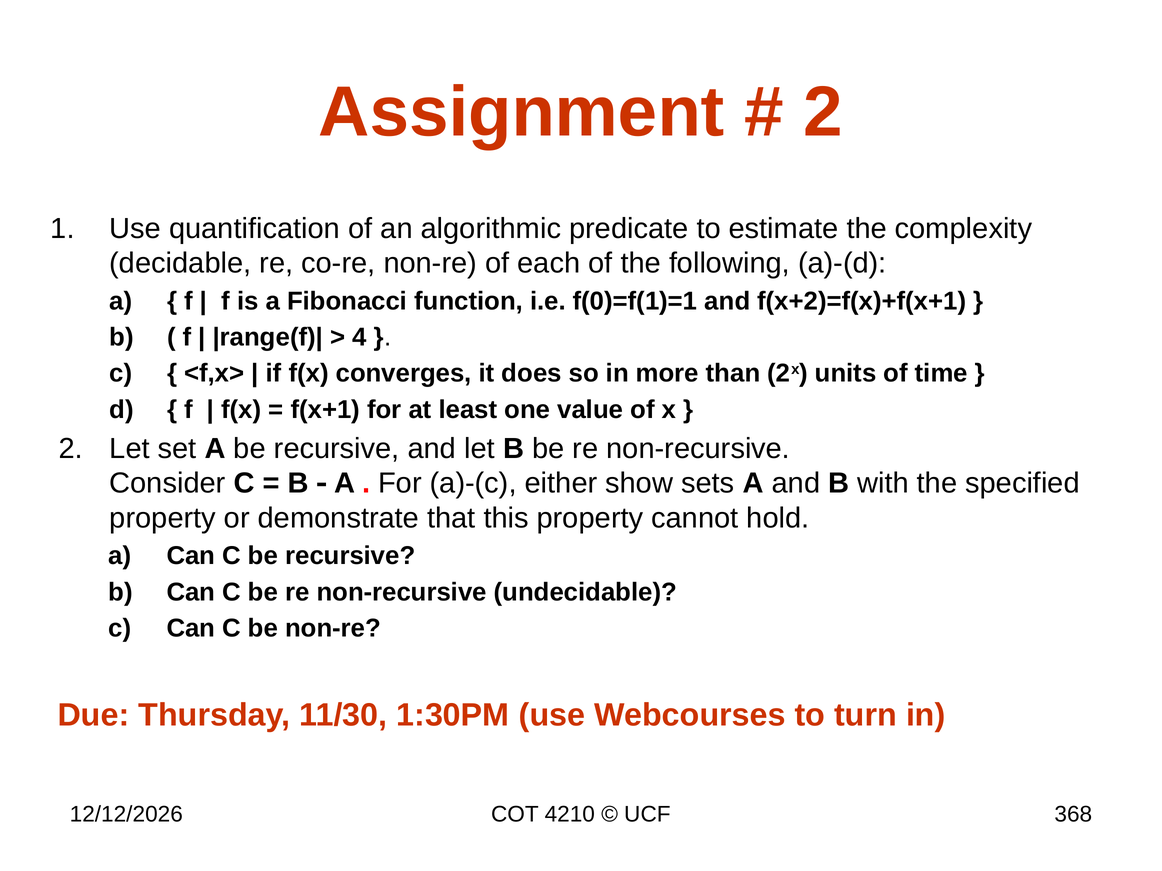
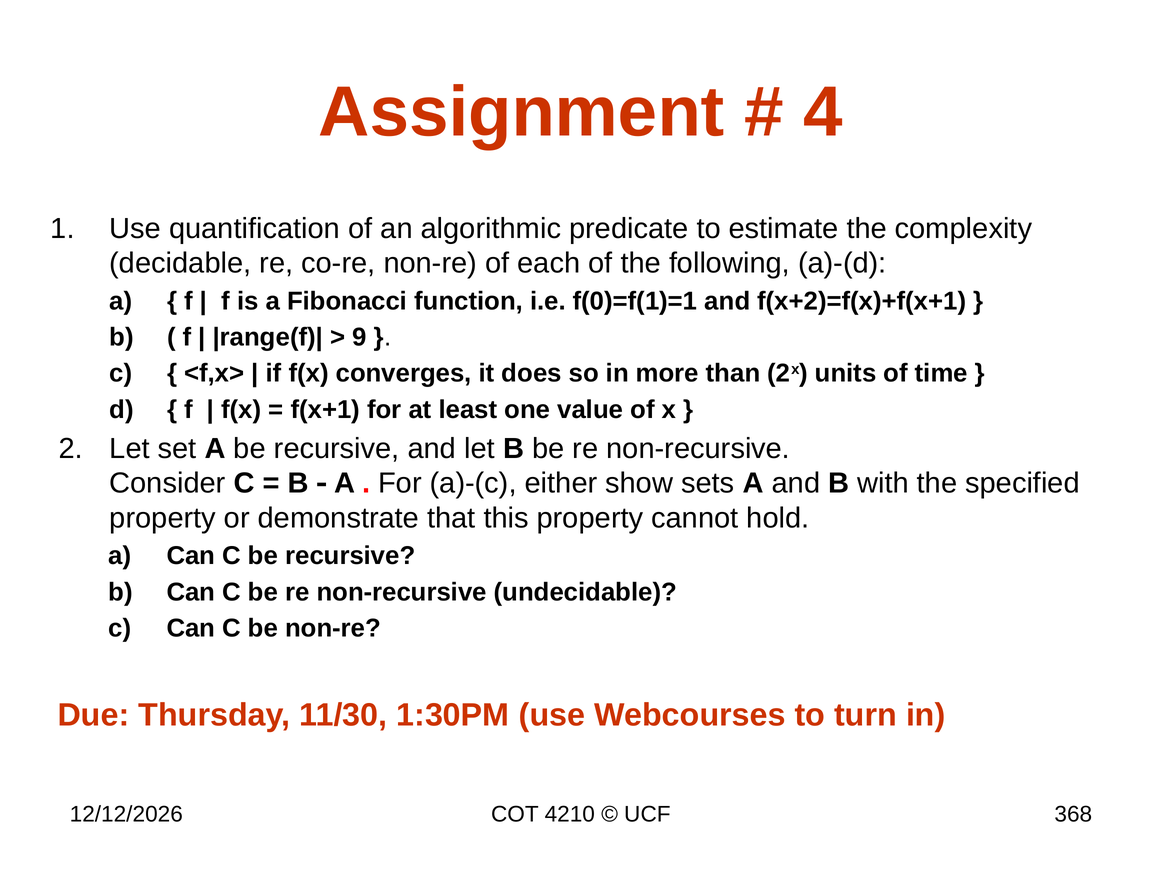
2: 2 -> 4 (823, 112)
4: 4 -> 9 (359, 337)
